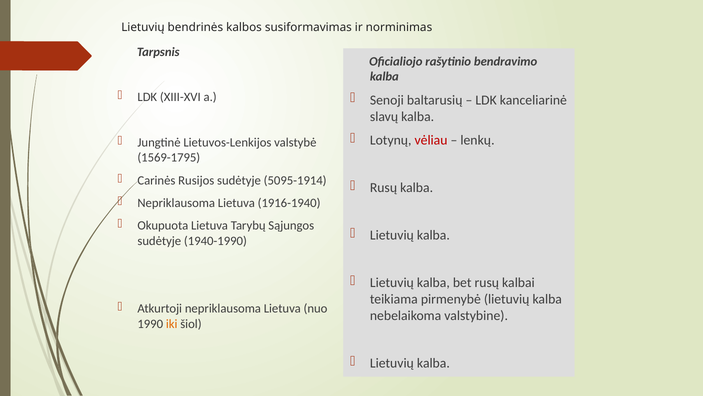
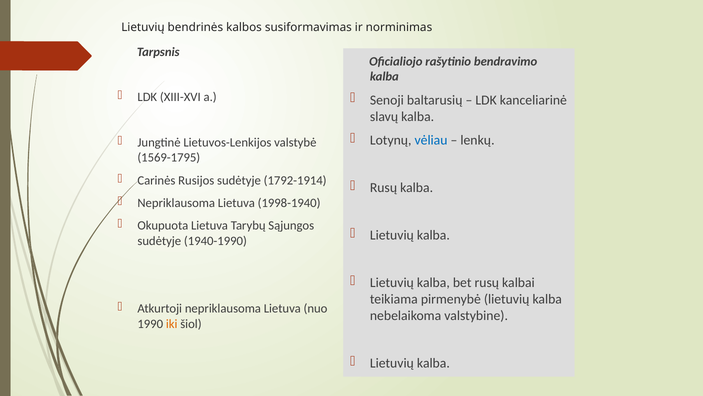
vėliau colour: red -> blue (431, 140)
5095-1914: 5095-1914 -> 1792-1914 (295, 180)
1916-1940: 1916-1940 -> 1998-1940 (289, 203)
